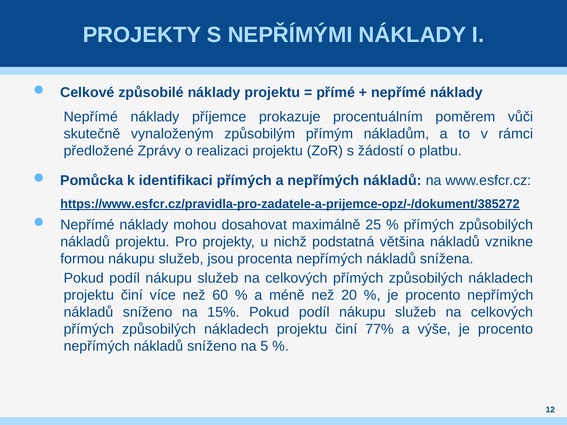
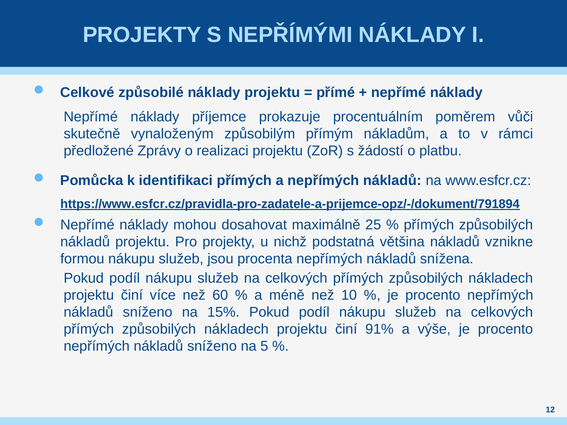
https://www.esfcr.cz/pravidla-pro-zadatele-a-prijemce-opz/-/dokument/385272: https://www.esfcr.cz/pravidla-pro-zadatele-a-prijemce-opz/-/dokument/385272 -> https://www.esfcr.cz/pravidla-pro-zadatele-a-prijemce-opz/-/dokument/791894 (290, 204)
20: 20 -> 10 (349, 295)
77%: 77% -> 91% (380, 329)
